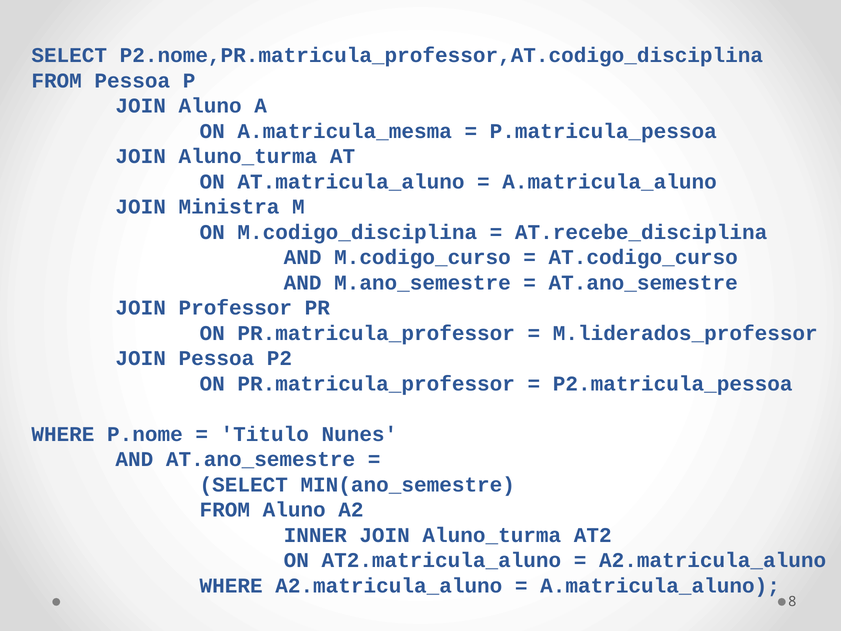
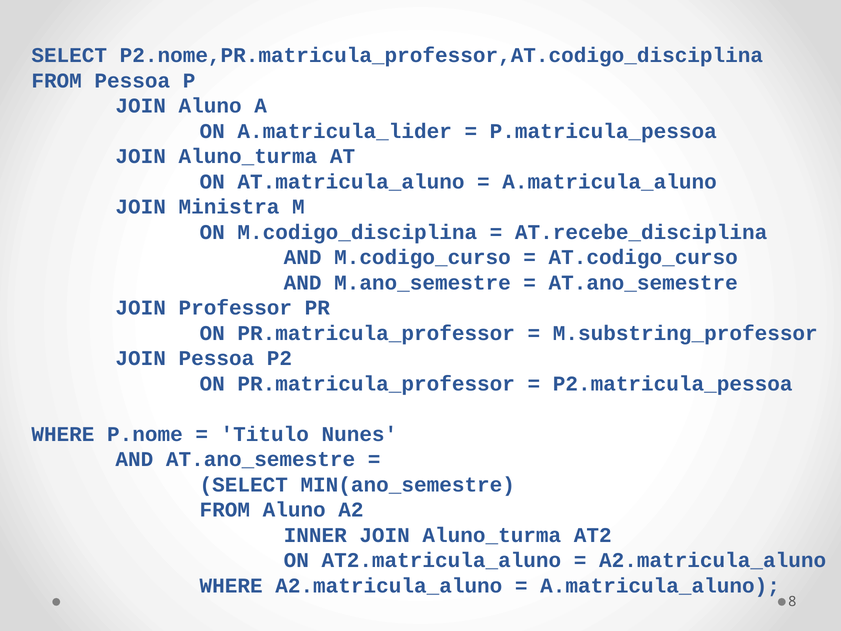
A.matricula_mesma: A.matricula_mesma -> A.matricula_lider (345, 131)
M.liderados_professor: M.liderados_professor -> M.substring_professor (685, 333)
